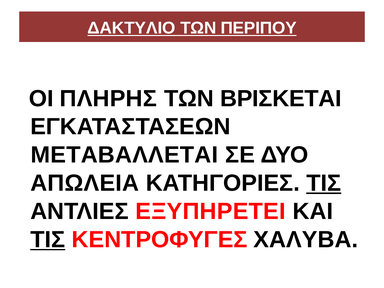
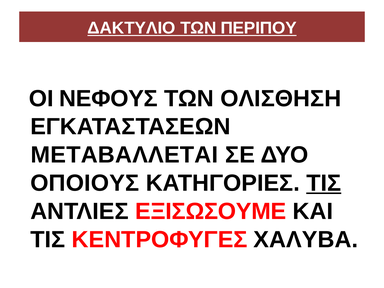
ΠΛΗΡΗΣ: ΠΛΗΡΗΣ -> ΝΕΦΟΥΣ (109, 99)
ΒΡΙΣΚΕΤΑΙ: ΒΡΙΣΚΕΤΑΙ -> ΟΛΙΣΘΗΣΗ (281, 99)
ΑΠΩΛΕΙΑ: ΑΠΩΛΕΙΑ -> ΟΠΟΙΟΥΣ (85, 183)
ΕΞΥΠΗΡΕΤΕΙ: ΕΞΥΠΗΡΕΤΕΙ -> ΕΞΙΣΩΣΟΥΜΕ (211, 211)
ΤΙΣ underline: present -> none (48, 240)
